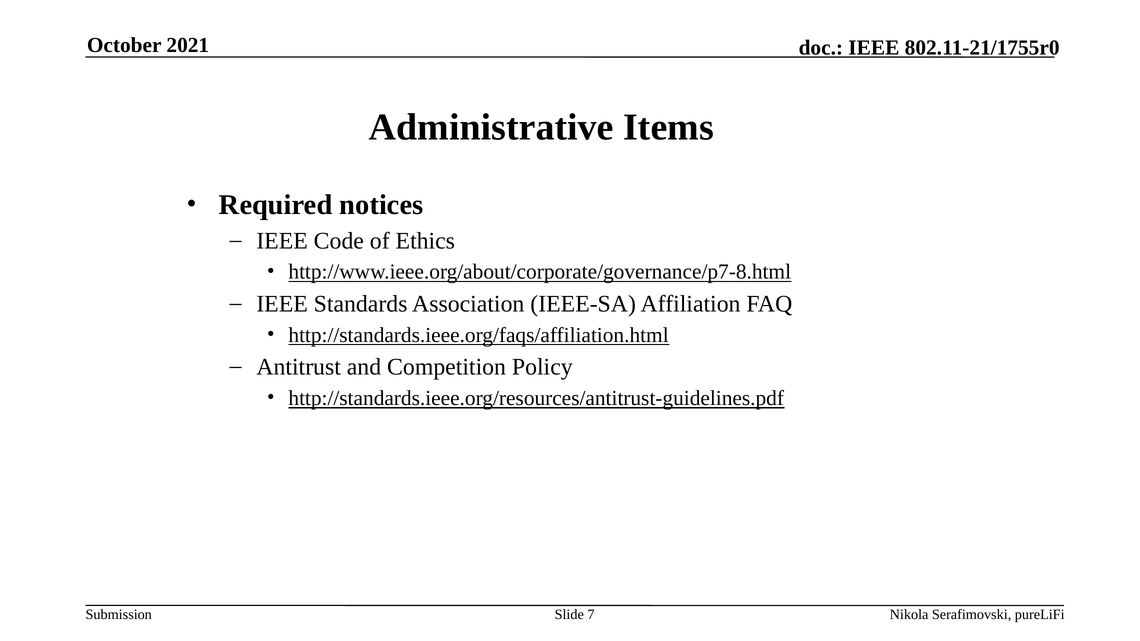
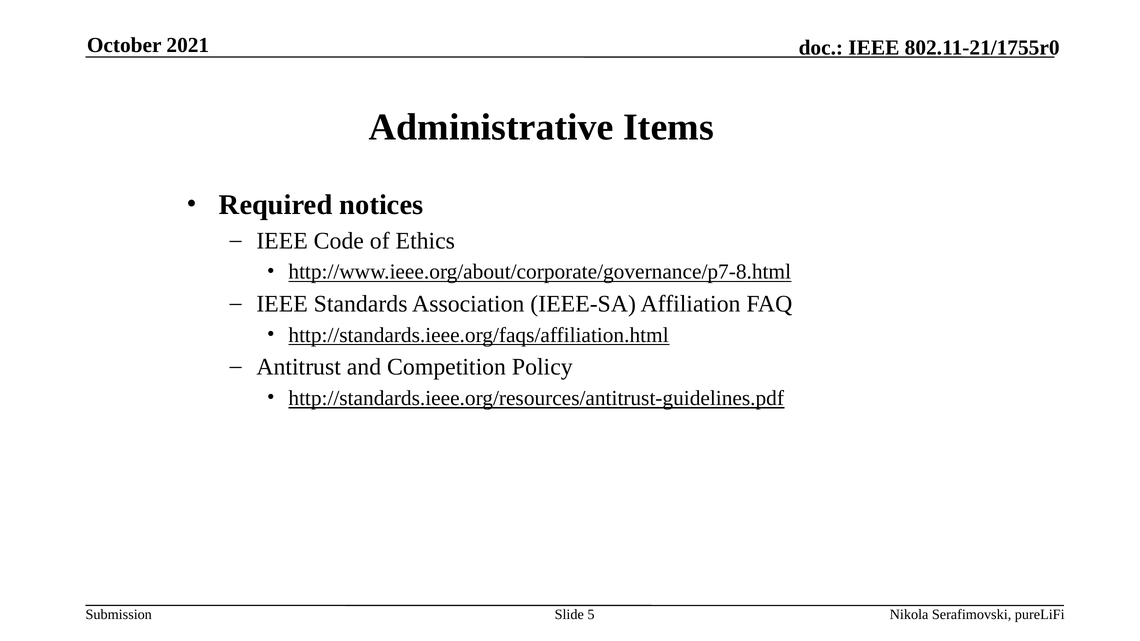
7: 7 -> 5 (591, 615)
